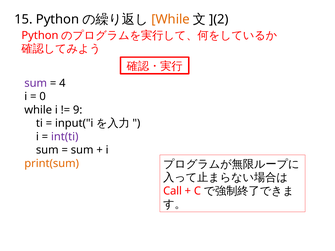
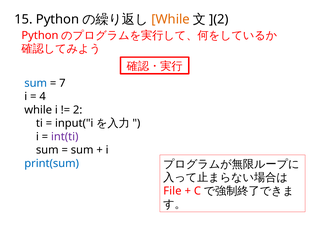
sum colour: purple -> blue (36, 83)
4: 4 -> 7 (62, 83)
0: 0 -> 4 (43, 97)
9: 9 -> 2 (78, 110)
print(sum colour: orange -> blue (52, 164)
Call: Call -> File (172, 191)
